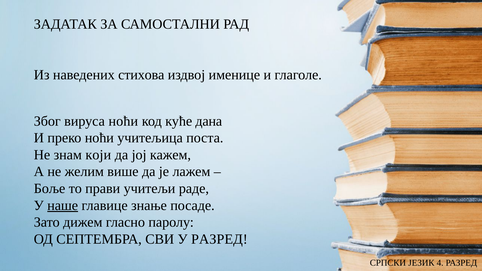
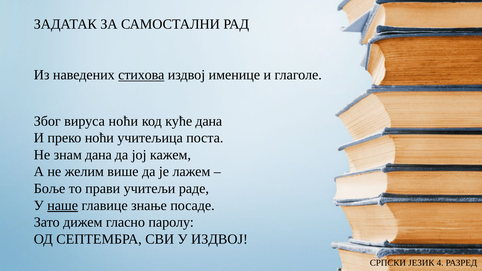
стихова underline: none -> present (141, 75)
знам који: који -> дана (98, 155)
У РАЗРЕД: РАЗРЕД -> ИЗДВОЈ (219, 239)
